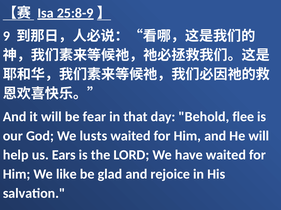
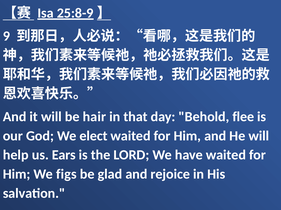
fear: fear -> hair (94, 117)
lusts: lusts -> elect (94, 136)
like: like -> figs (66, 175)
